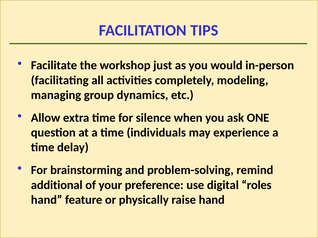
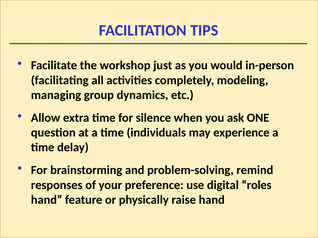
additional: additional -> responses (57, 185)
